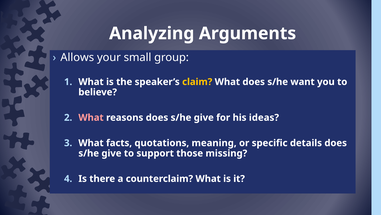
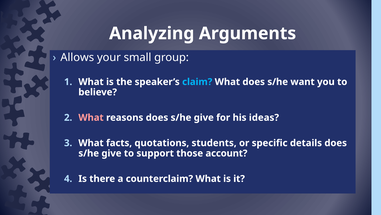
claim colour: yellow -> light blue (197, 82)
meaning: meaning -> students (214, 143)
missing: missing -> account (226, 153)
